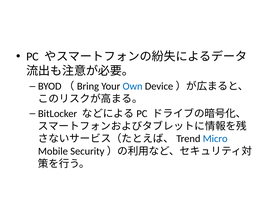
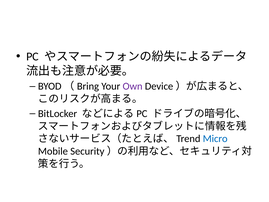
Own colour: blue -> purple (133, 86)
